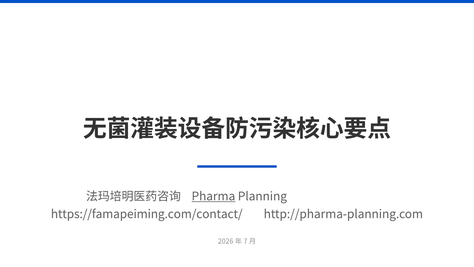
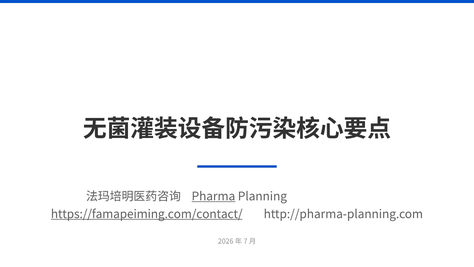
https://famapeiming.com/contact/ underline: none -> present (147, 214)
